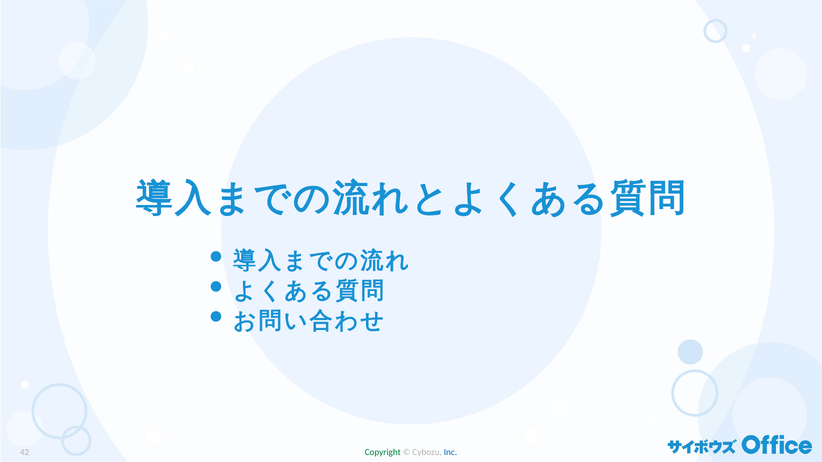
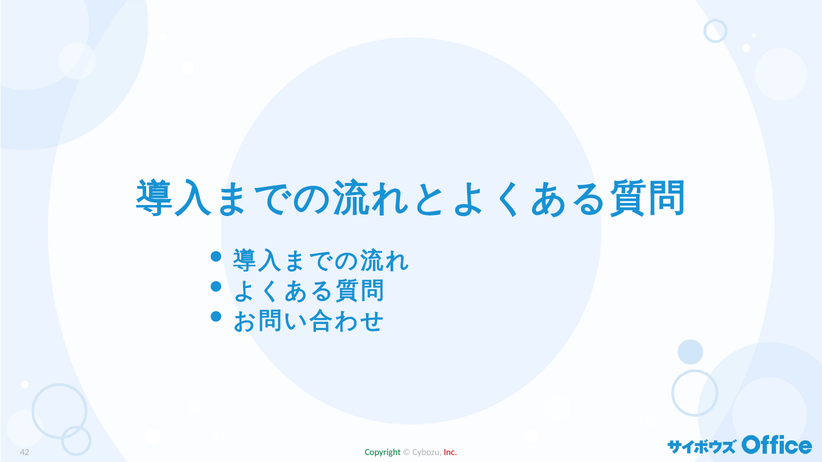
Inc colour: blue -> red (450, 453)
